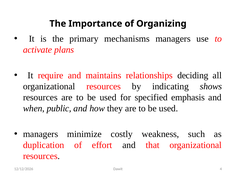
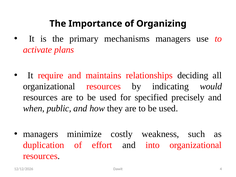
shows: shows -> would (211, 86)
emphasis: emphasis -> precisely (188, 97)
that: that -> into (153, 145)
